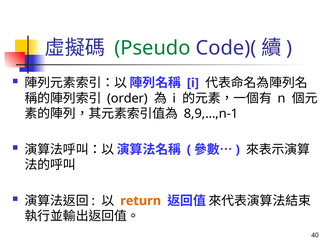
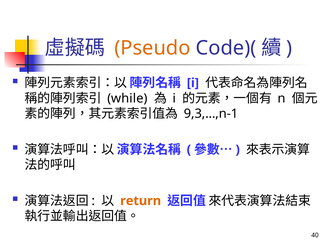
Pseudo colour: green -> orange (152, 48)
order: order -> while (127, 98)
8,9,…,n-1: 8,9,…,n-1 -> 9,3,…,n-1 (211, 114)
